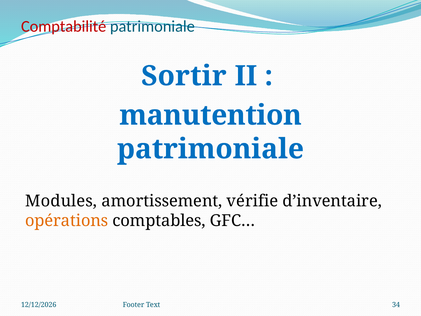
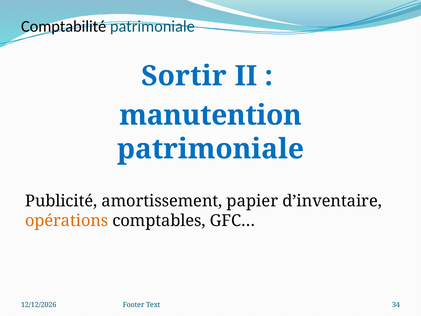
Comptabilité colour: red -> black (64, 27)
Modules: Modules -> Publicité (61, 201)
vérifie: vérifie -> papier (252, 201)
